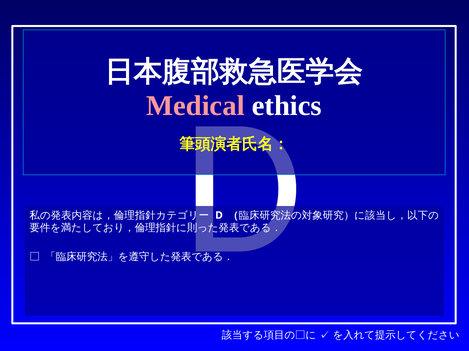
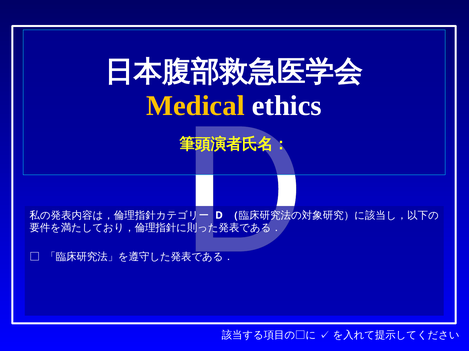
Medical colour: pink -> yellow (195, 106)
